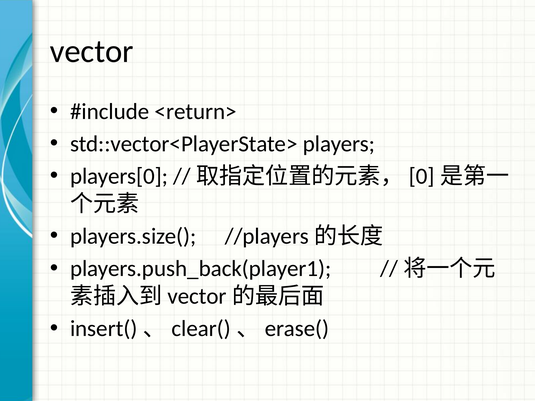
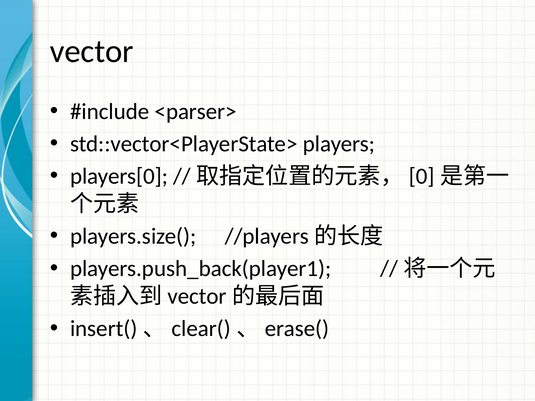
<return>: <return> -> <parser> (196, 112)
